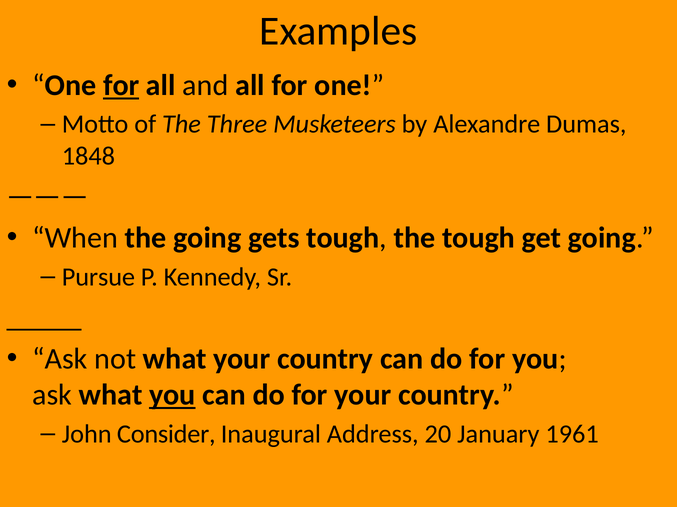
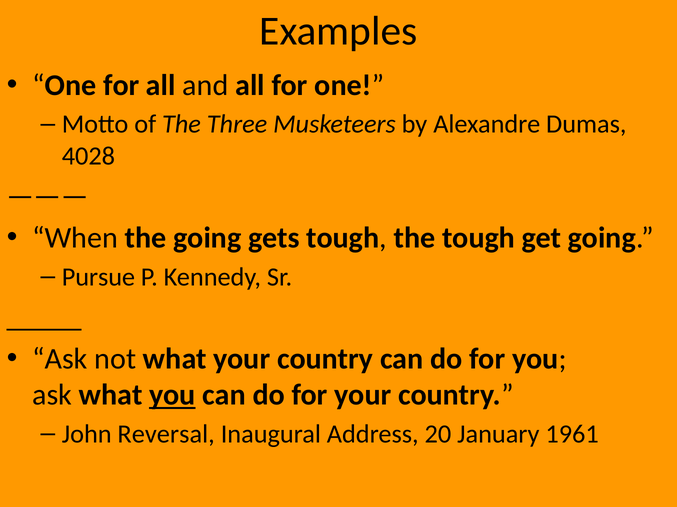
for underline: present -> none (121, 86)
1848: 1848 -> 4028 (88, 156)
Consider: Consider -> Reversal (166, 435)
